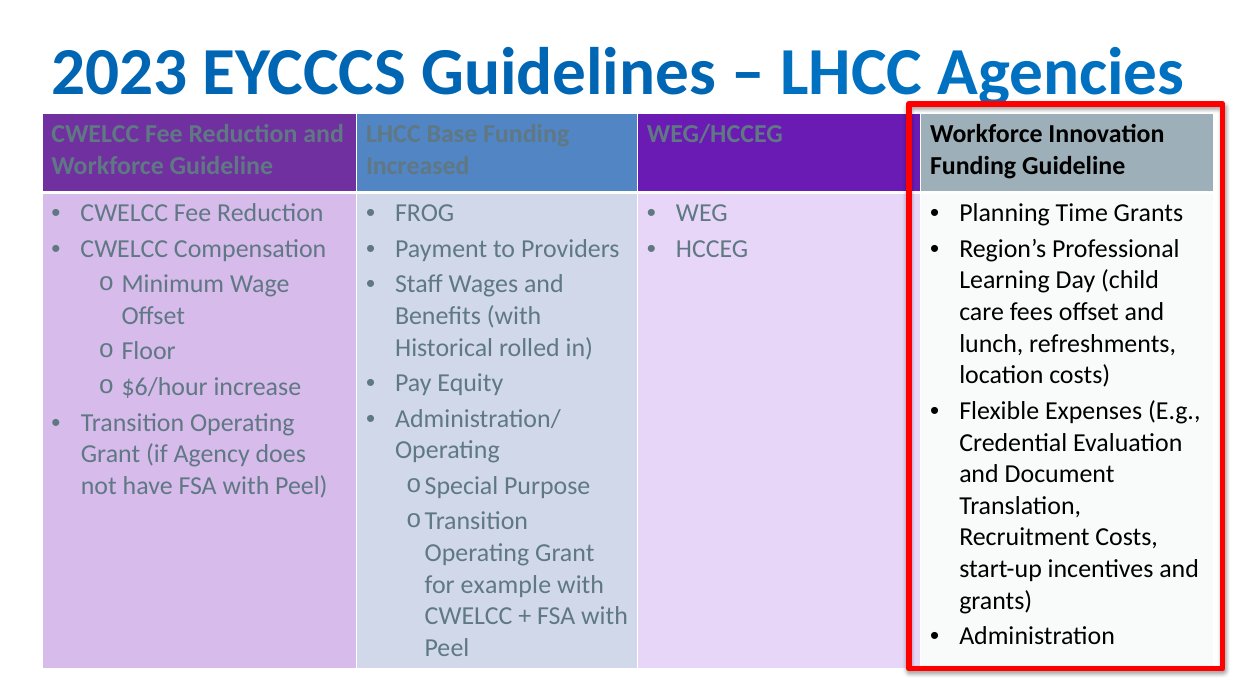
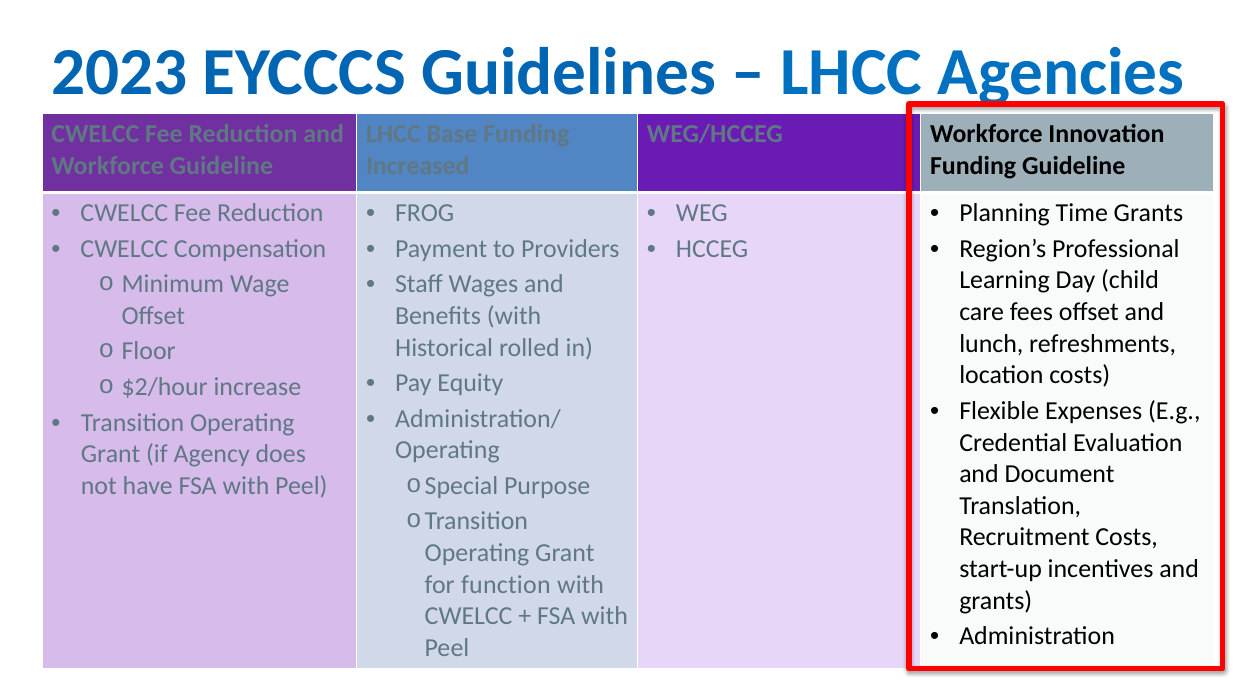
$6/hour: $6/hour -> $2/hour (165, 387)
example: example -> function (506, 585)
